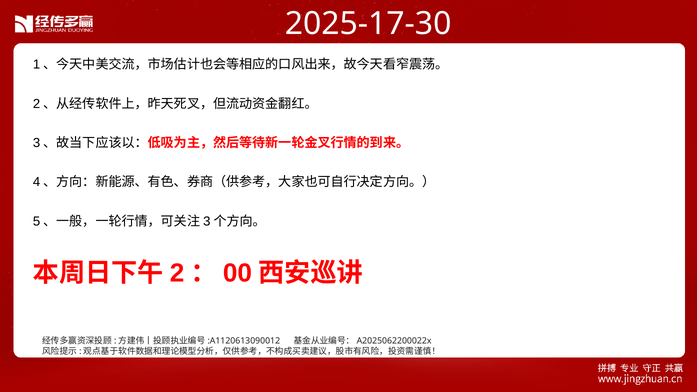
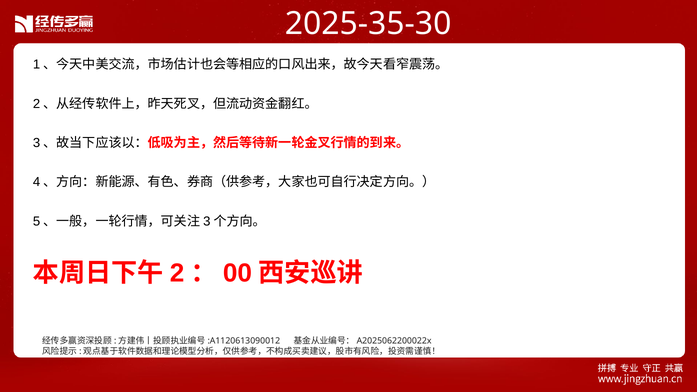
2025-17-30: 2025-17-30 -> 2025-35-30 (368, 24)
